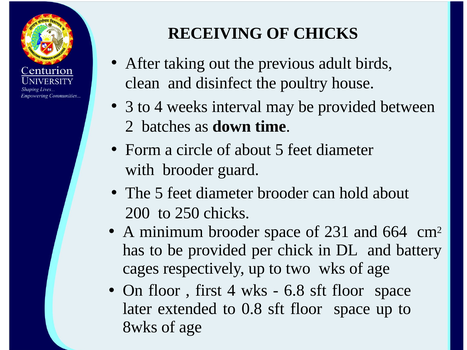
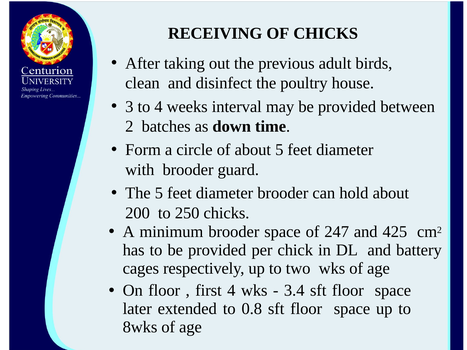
231: 231 -> 247 (337, 232)
664: 664 -> 425 (395, 232)
6.8: 6.8 -> 3.4 (294, 291)
